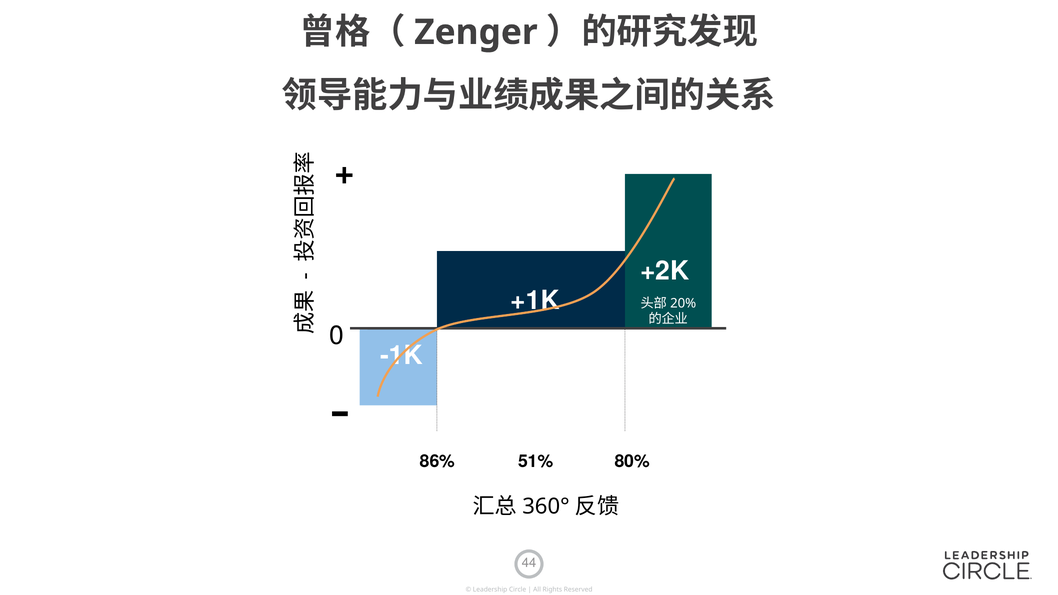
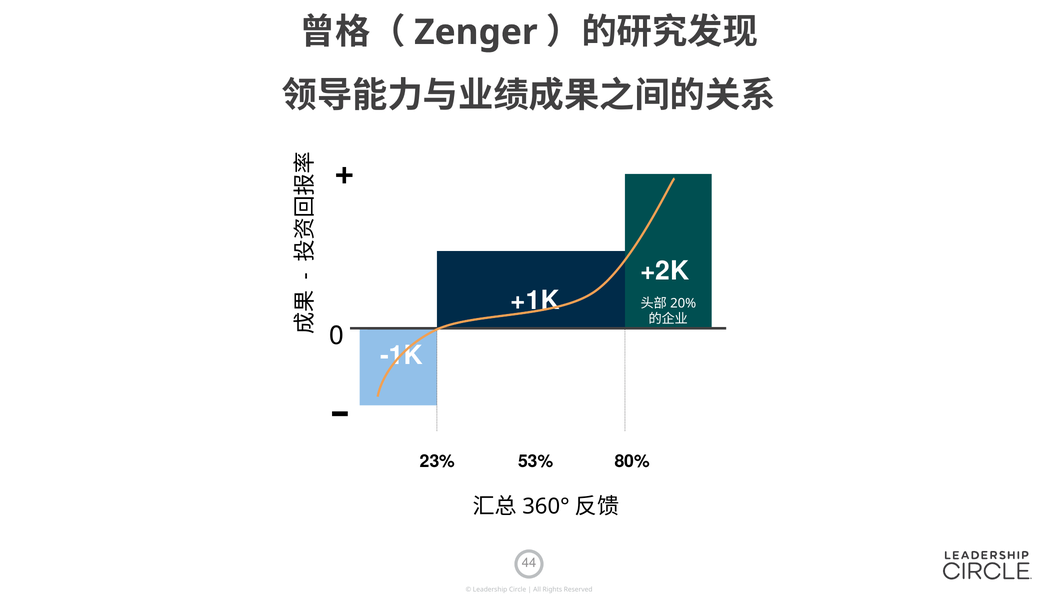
86%: 86% -> 23% (437, 461)
51%: 51% -> 53% (536, 461)
